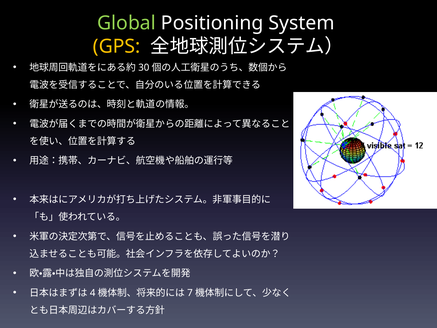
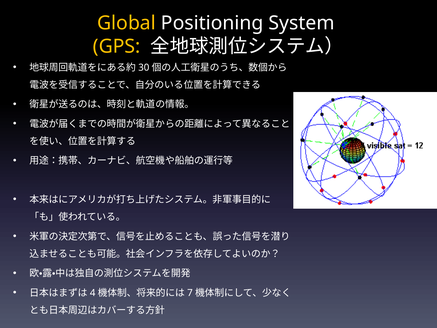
Global colour: light green -> yellow (127, 23)
